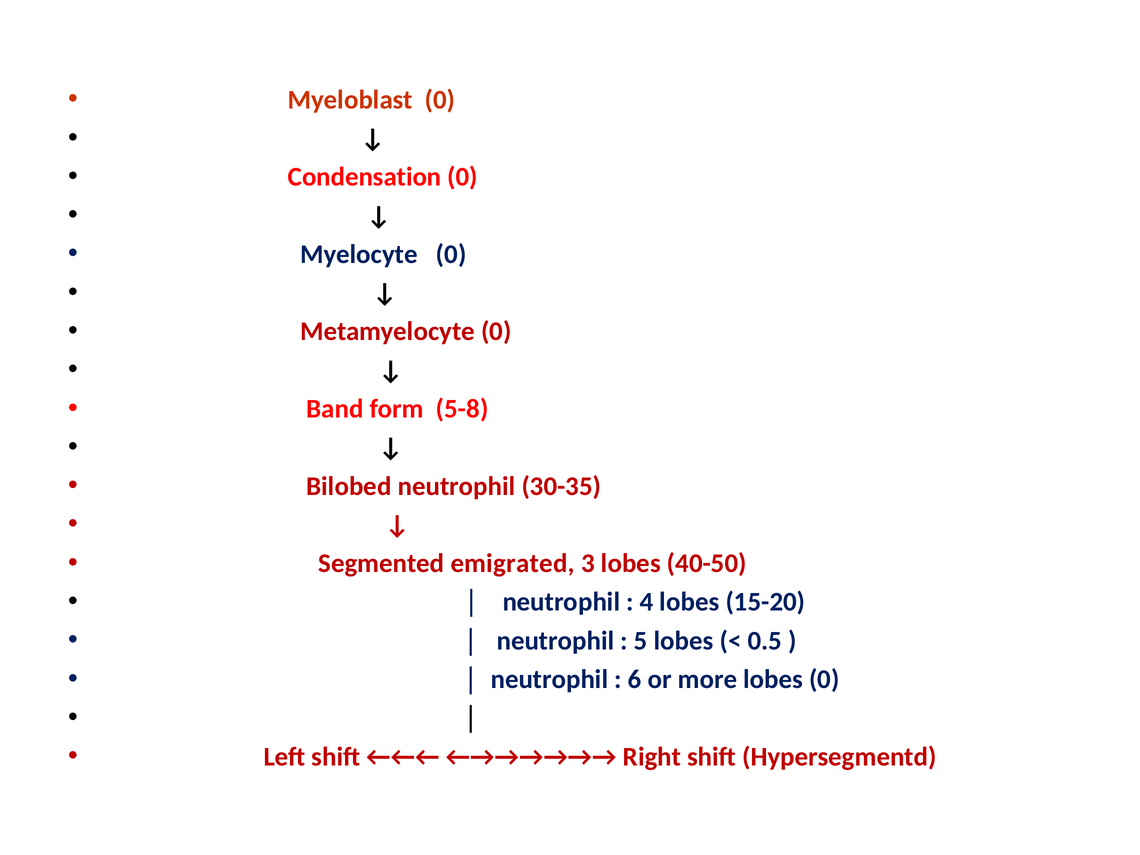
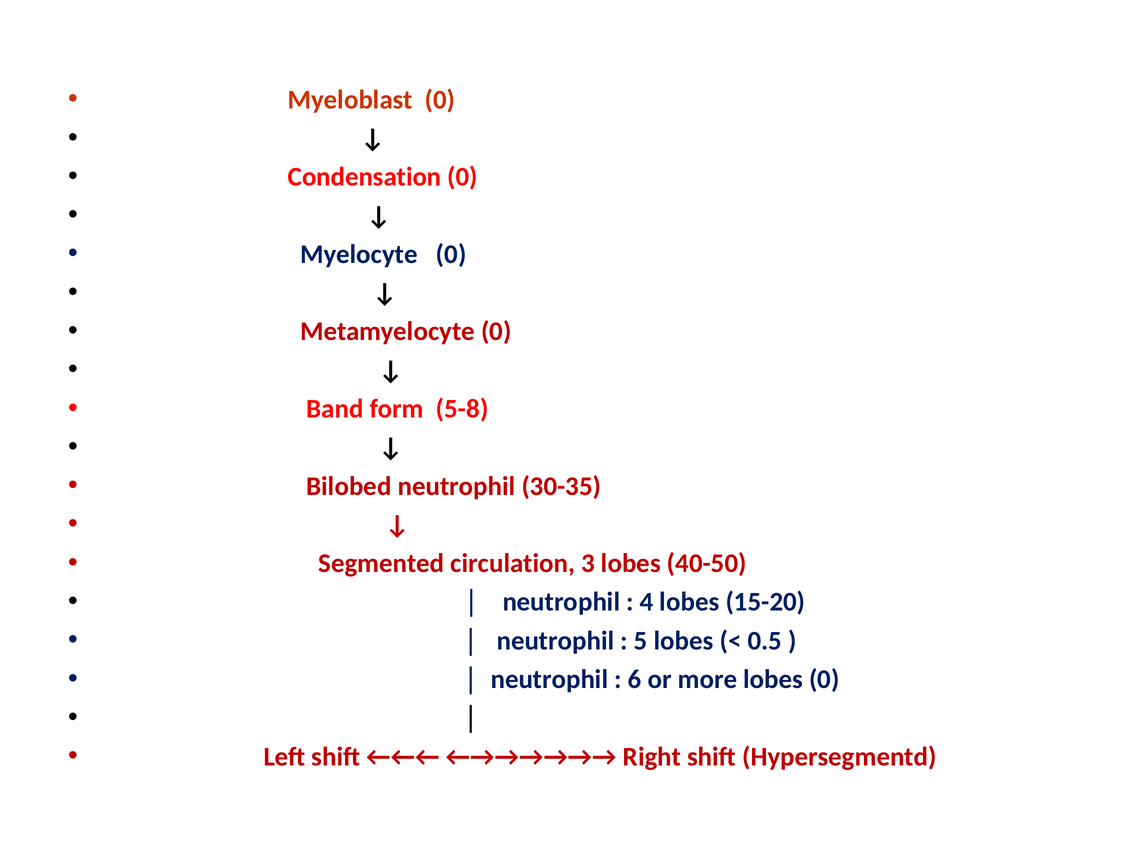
emigrated: emigrated -> circulation (513, 563)
